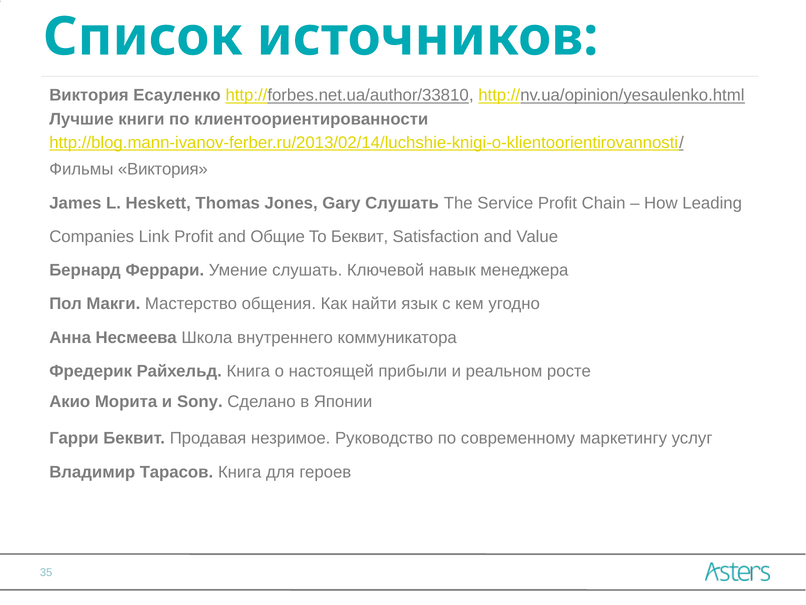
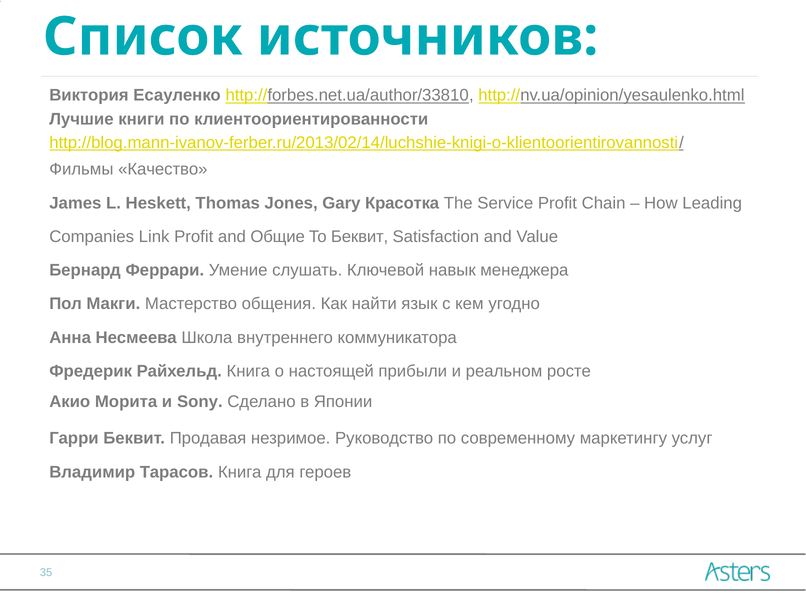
Фильмы Виктория: Виктория -> Качество (163, 169)
Gary Слушать: Слушать -> Красотка (402, 203)
